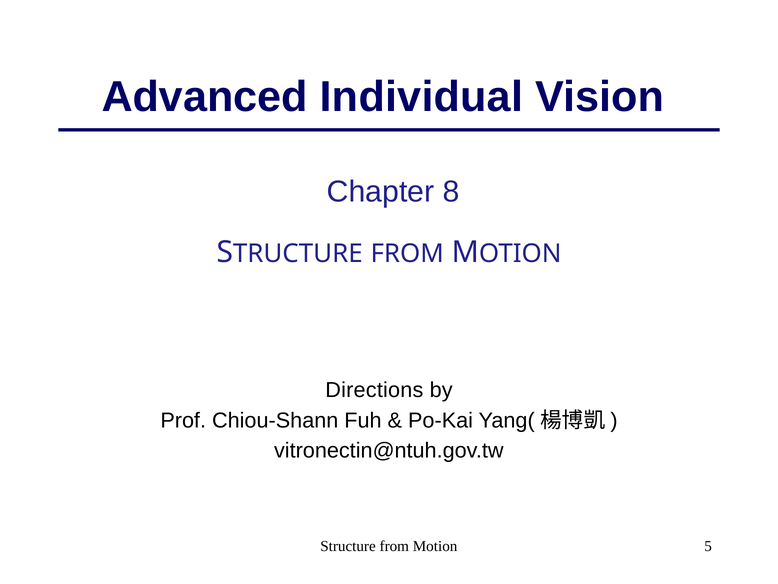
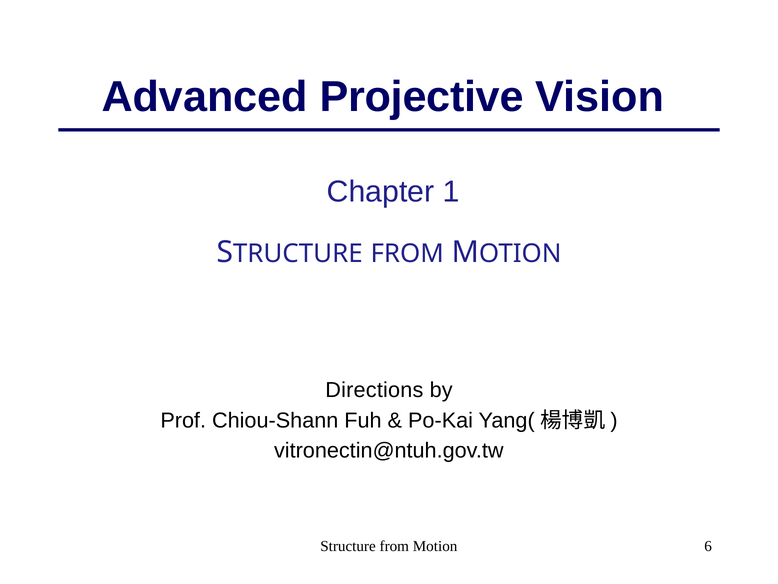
Individual: Individual -> Projective (422, 97)
8: 8 -> 1 (451, 191)
5: 5 -> 6 (708, 546)
